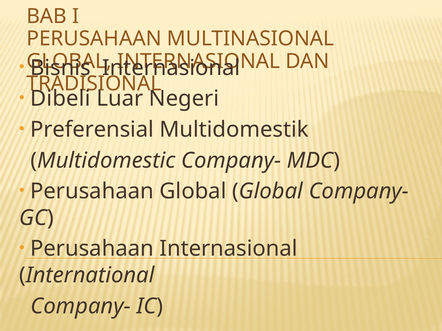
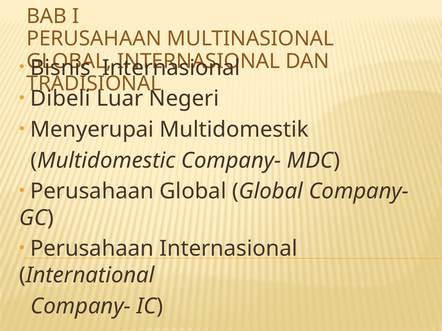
Preferensial: Preferensial -> Menyerupai (92, 130)
